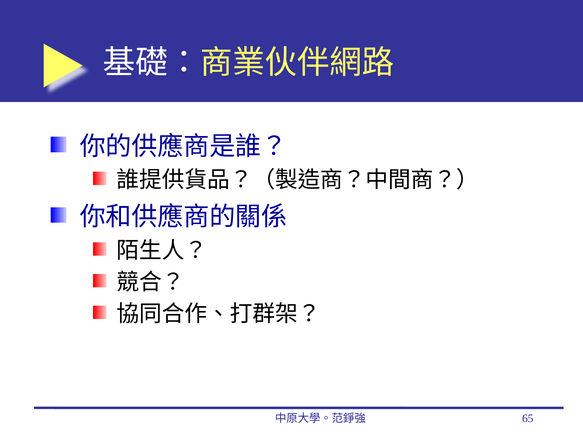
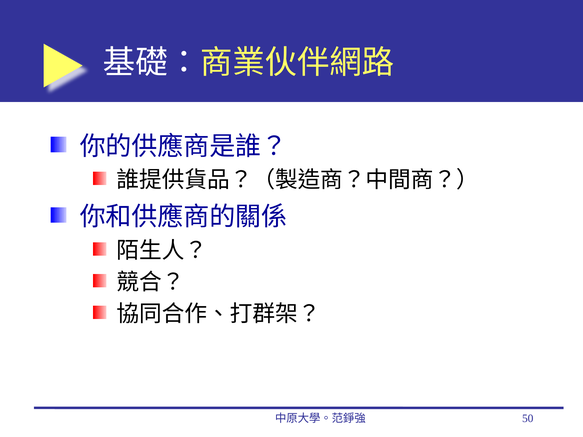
65: 65 -> 50 (528, 419)
